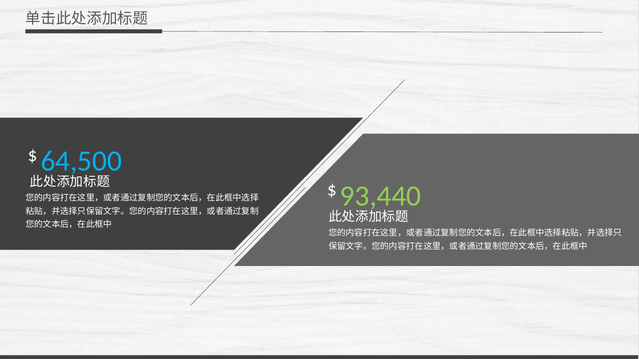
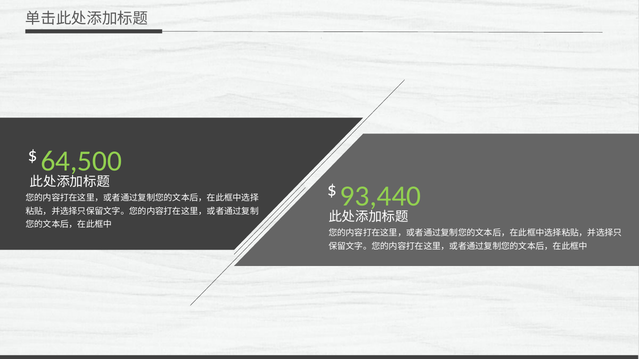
64,500 colour: light blue -> light green (81, 161)
